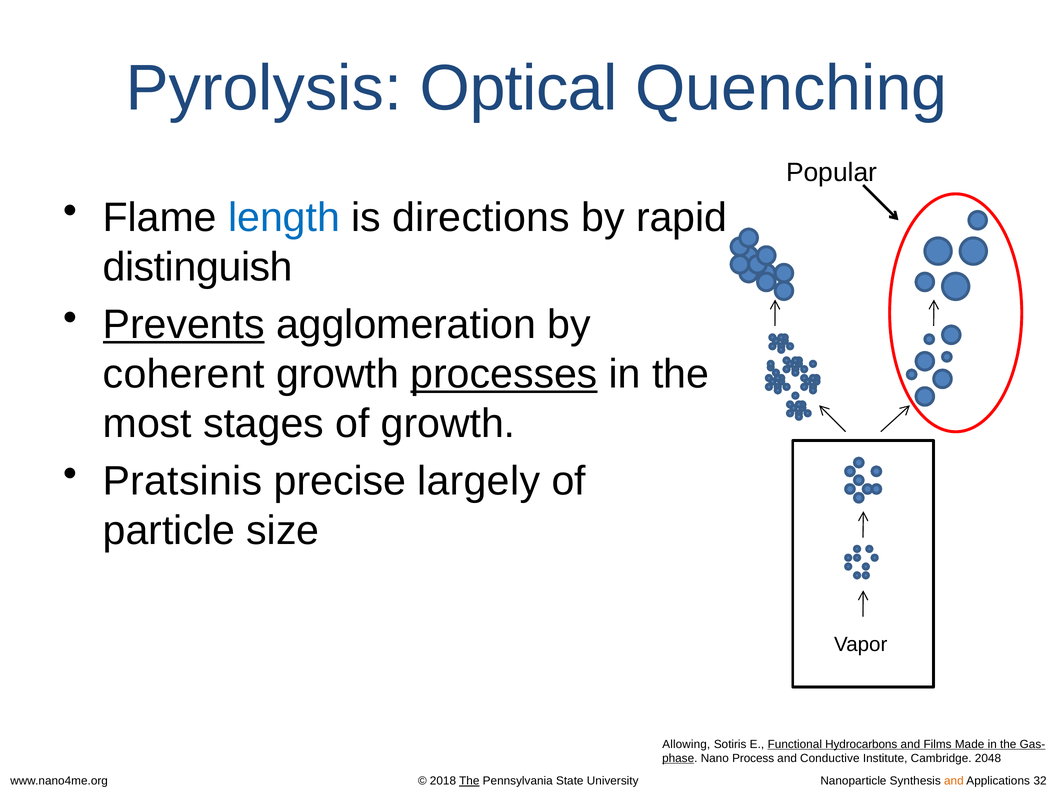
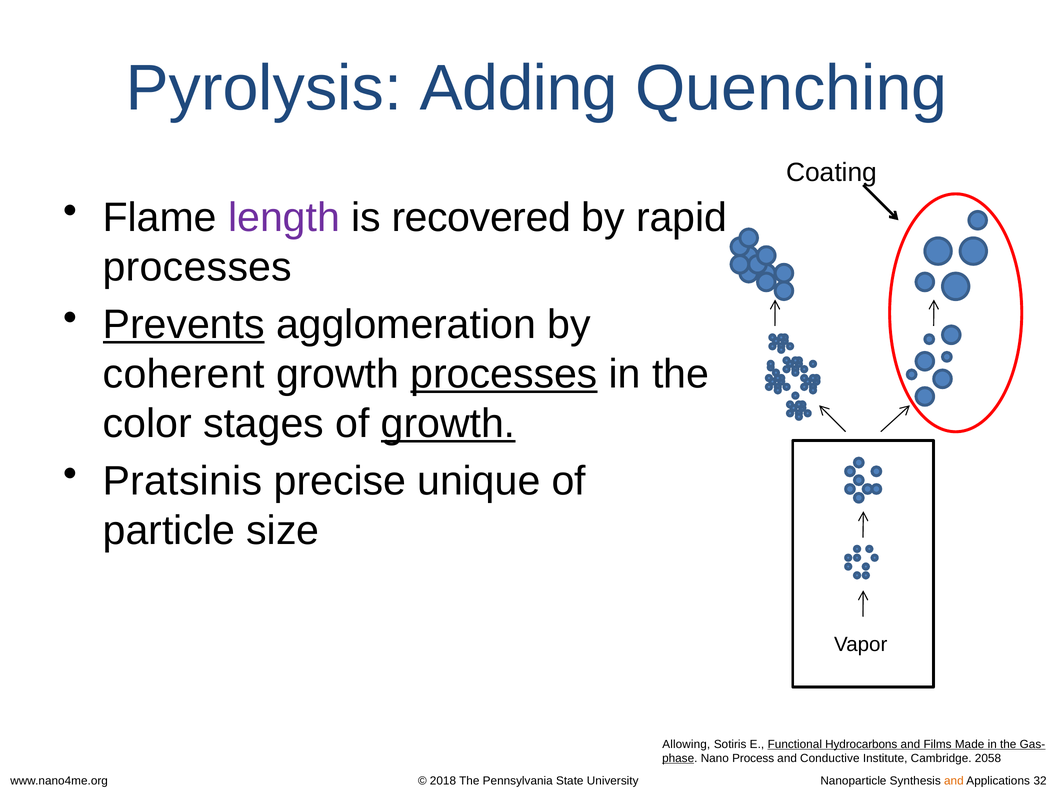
Optical: Optical -> Adding (519, 88)
Popular: Popular -> Coating (832, 173)
length colour: blue -> purple (284, 218)
directions: directions -> recovered (481, 218)
distinguish: distinguish -> processes (197, 267)
most: most -> color (147, 423)
growth underline: none -> present (448, 423)
largely: largely -> unique (479, 481)
2048: 2048 -> 2058 (988, 758)
The underline: present -> none (469, 781)
